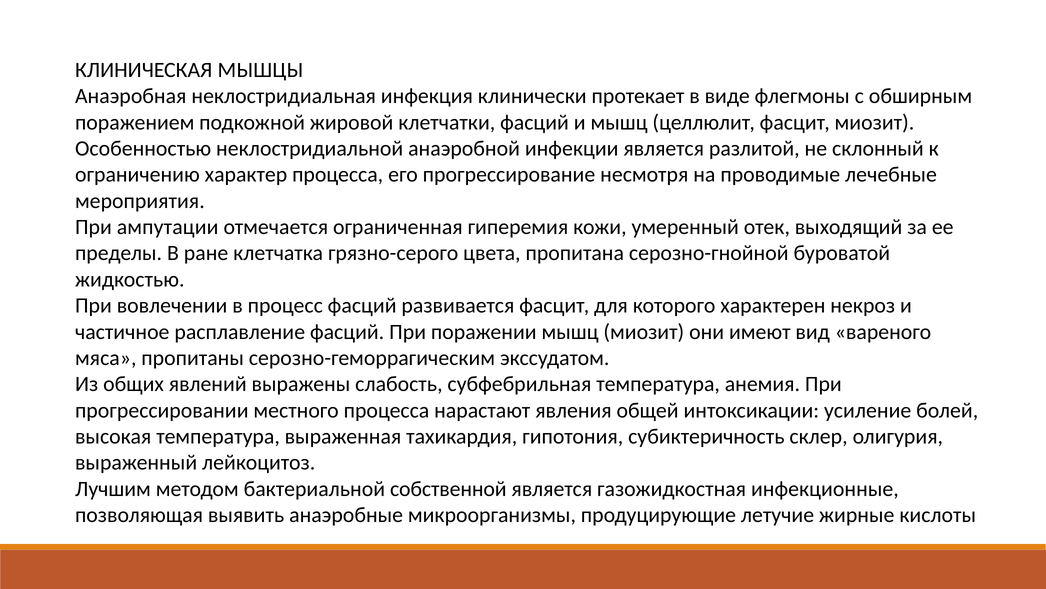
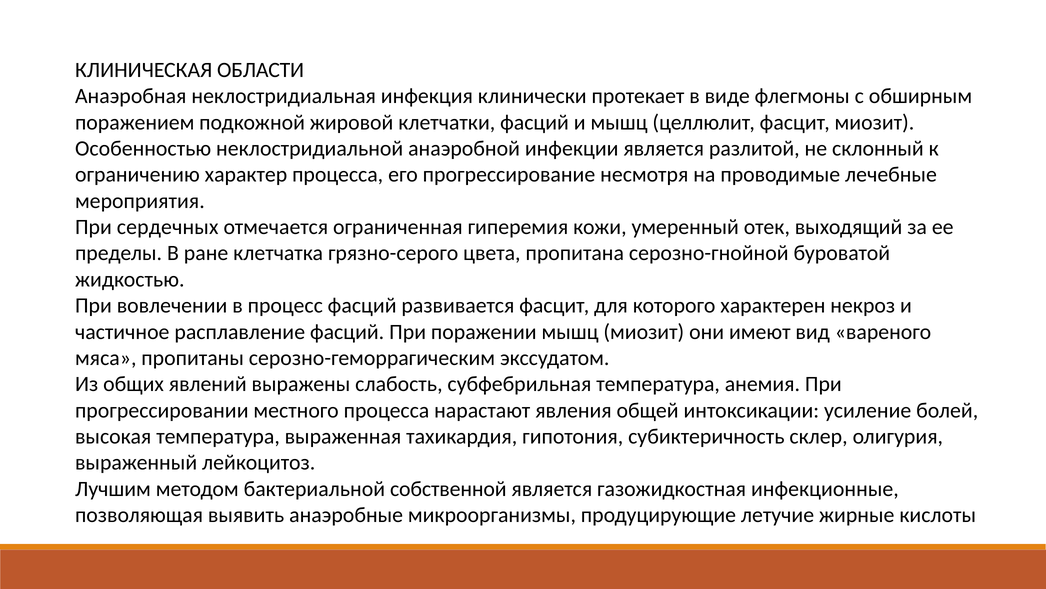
МЫШЦЫ: МЫШЦЫ -> ОБЛАСТИ (261, 70)
ампутации: ампутации -> сердечных (168, 227)
